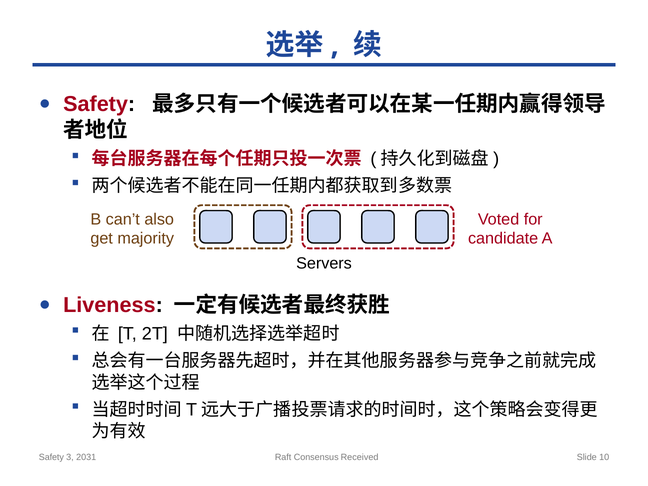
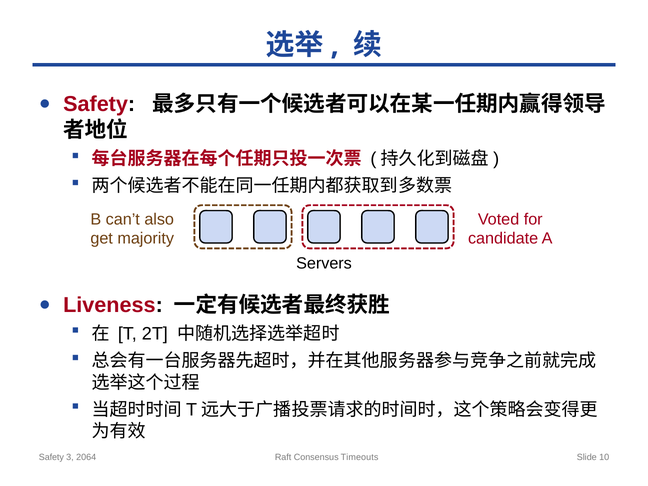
2031: 2031 -> 2064 (86, 457)
Received: Received -> Timeouts (360, 457)
